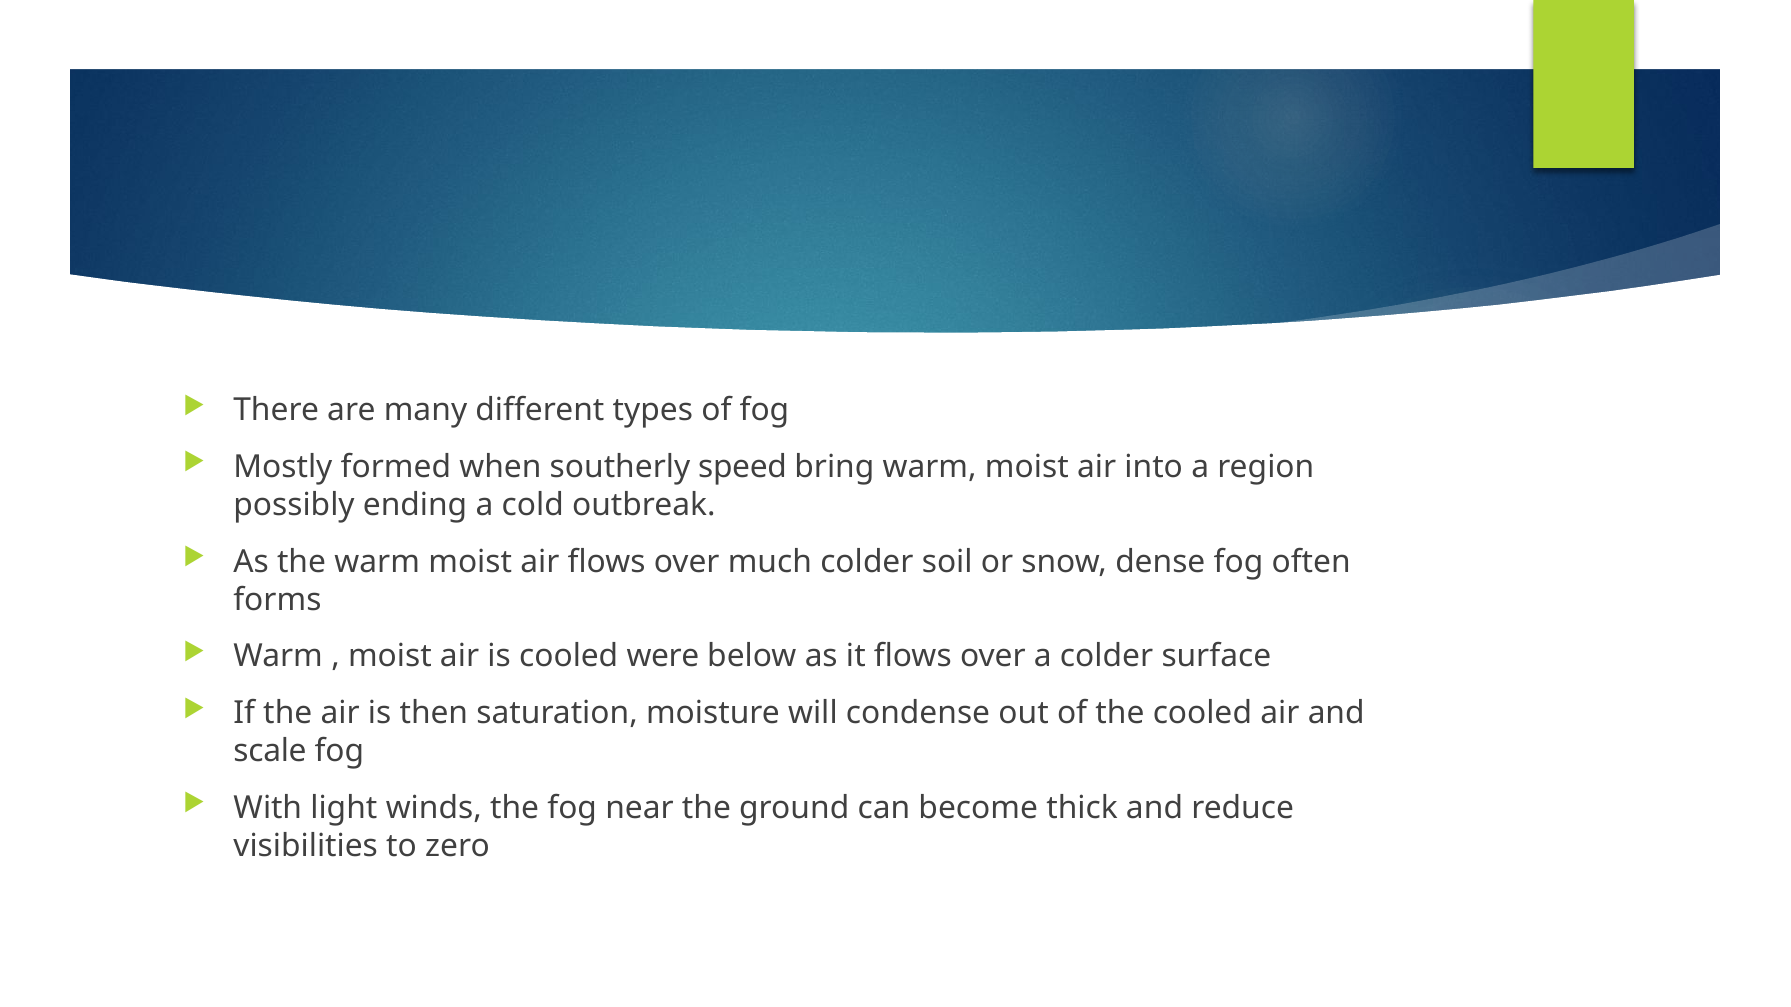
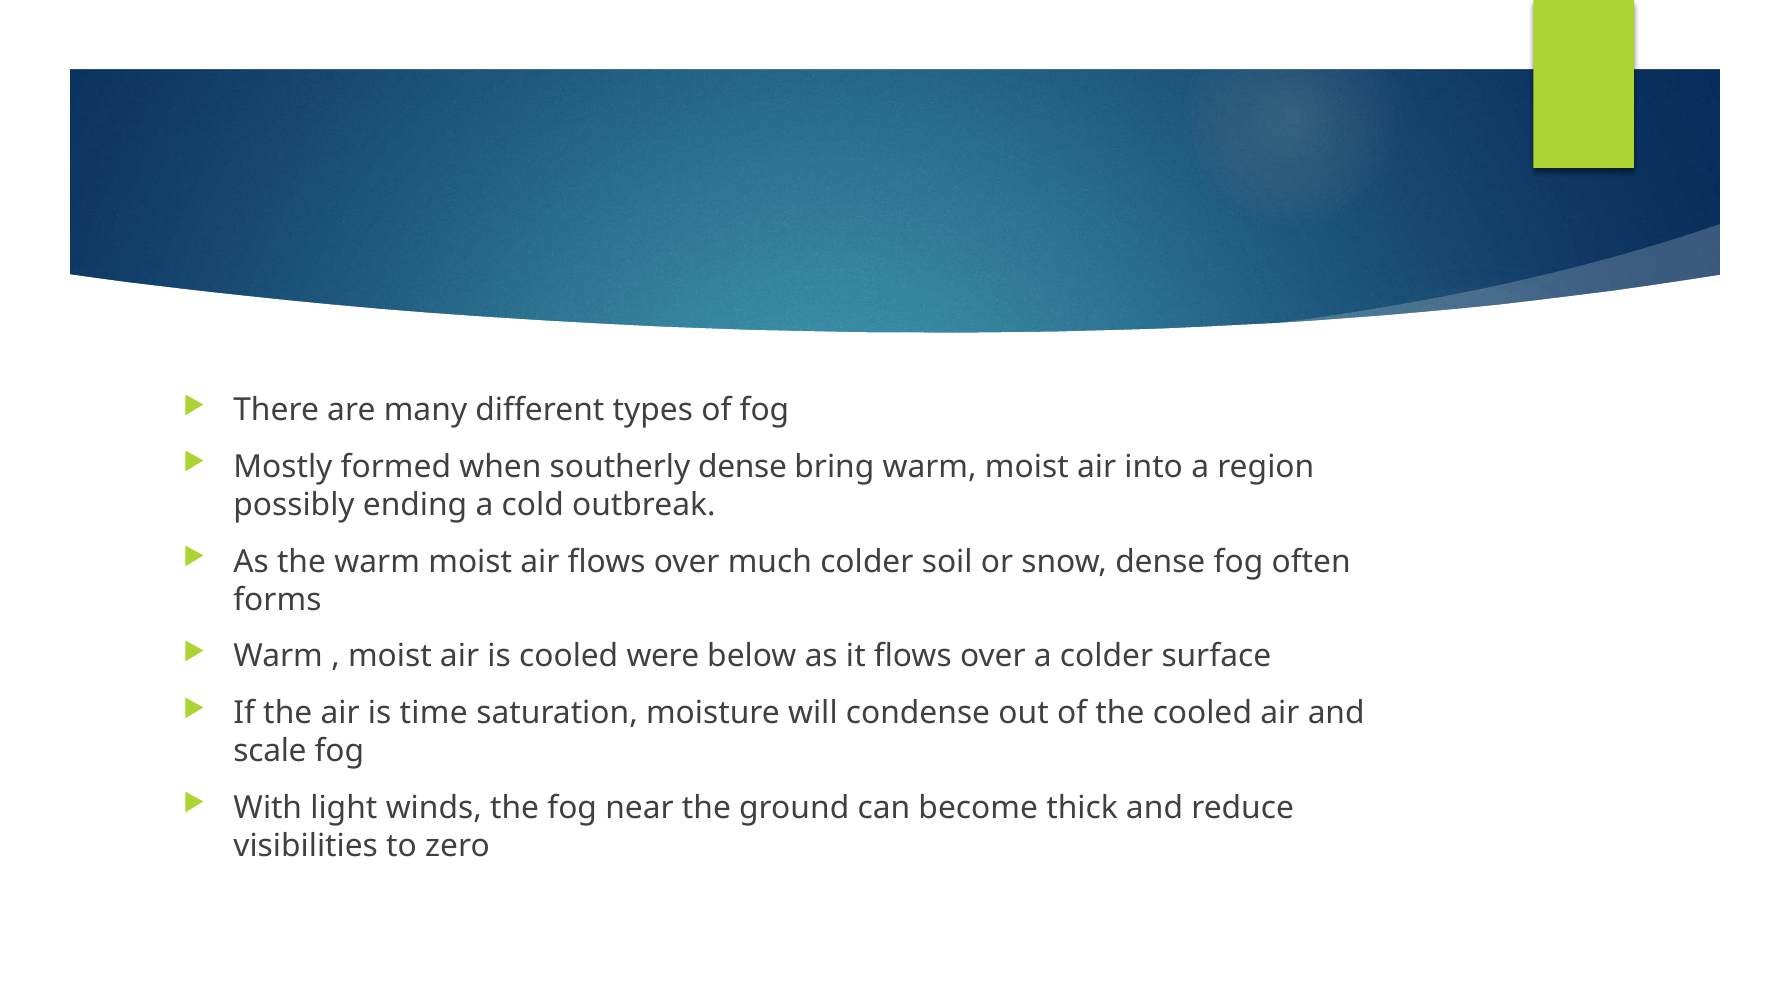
southerly speed: speed -> dense (743, 467)
then: then -> time (434, 714)
